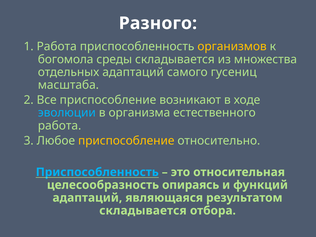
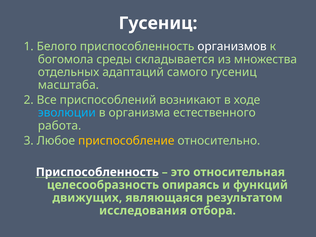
Разного: Разного -> Гусениц (158, 23)
1 Работа: Работа -> Белого (57, 47)
организмов colour: yellow -> white (232, 47)
Все приспособление: приспособление -> приспособлений (108, 100)
Приспособленность colour: light blue -> white (97, 172)
адаптаций: адаптаций -> движущих (87, 198)
складывается: складывается -> исследования (143, 211)
